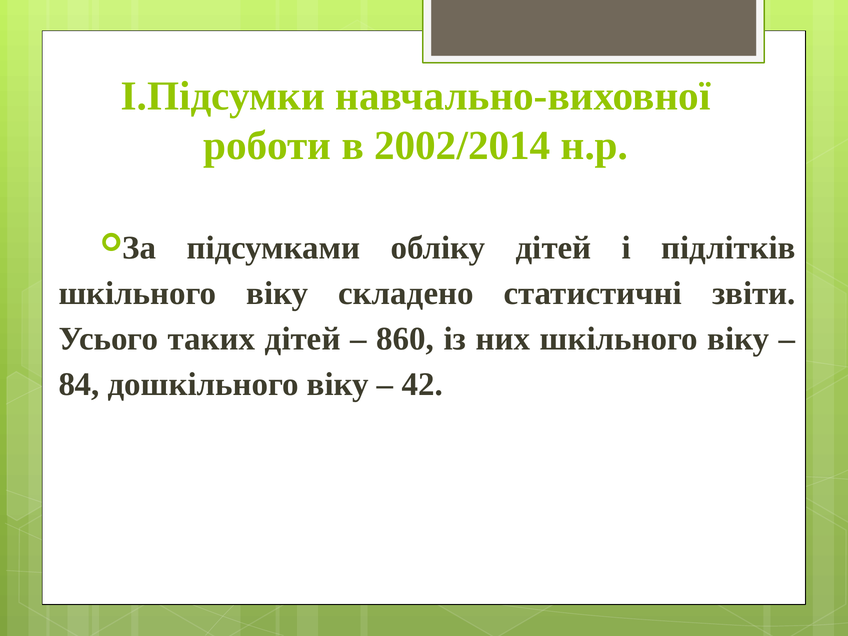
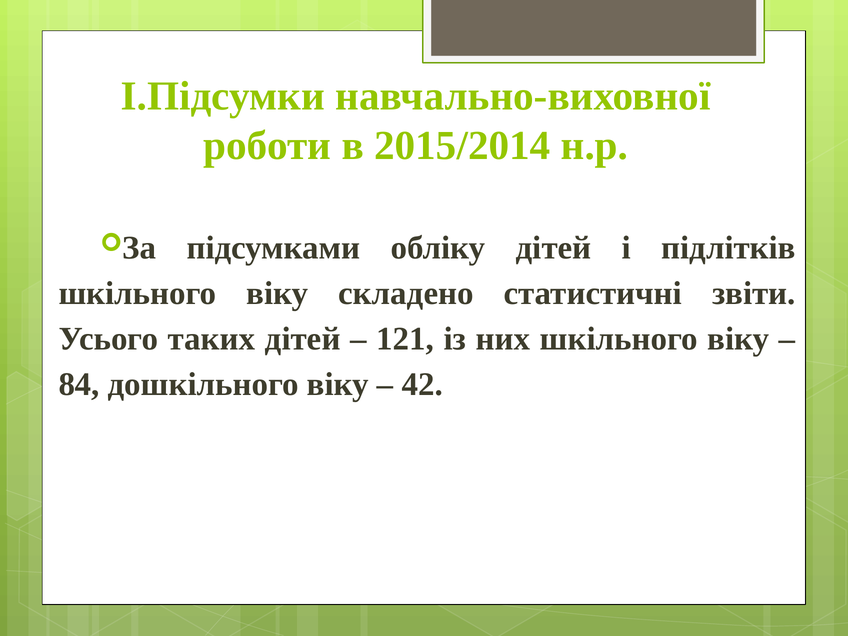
2002/2014: 2002/2014 -> 2015/2014 (462, 146)
860: 860 -> 121 (405, 339)
